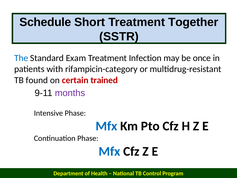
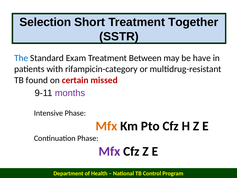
Schedule: Schedule -> Selection (45, 22)
Infection: Infection -> Between (145, 58)
once: once -> have (202, 58)
trained: trained -> missed (104, 80)
Mfx colour: blue -> orange (106, 126)
Mfx colour: blue -> purple (109, 151)
